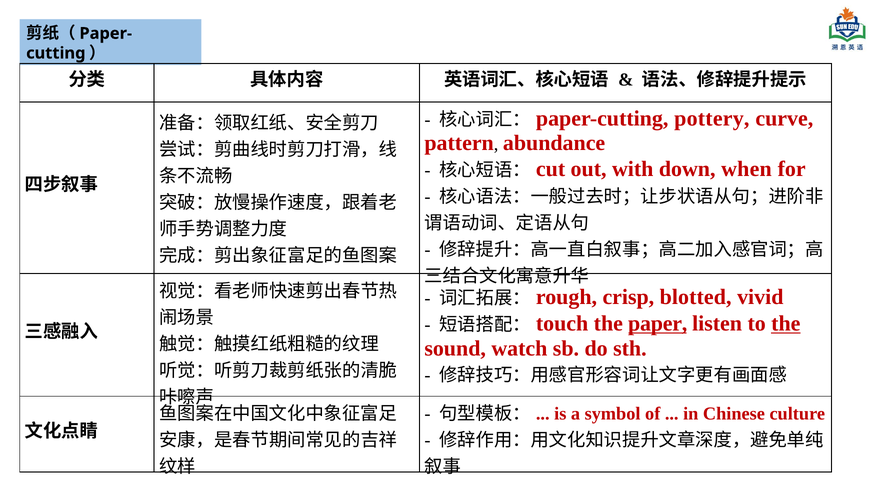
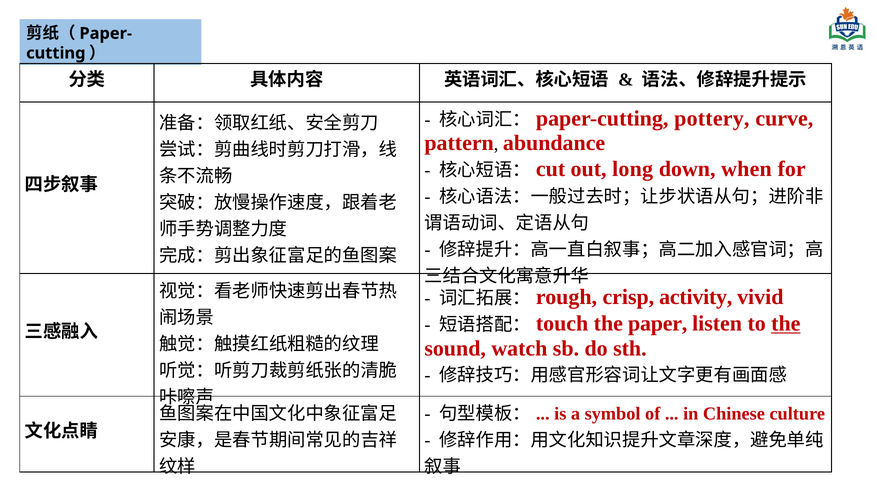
with: with -> long (633, 169)
blotted: blotted -> activity (696, 297)
paper underline: present -> none (658, 324)
